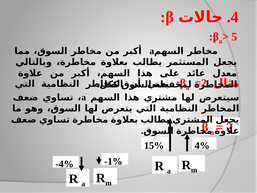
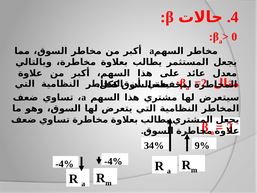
5: 5 -> 0 (234, 37)
15%: 15% -> 34% (154, 145)
4%: 4% -> 9% (202, 145)
-4% -1%: -1% -> -4% (113, 161)
